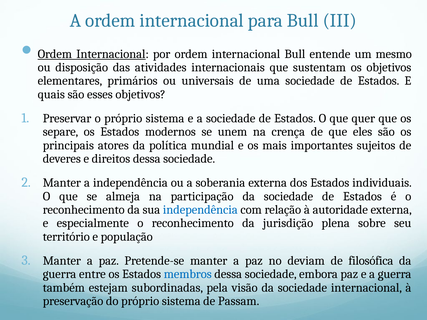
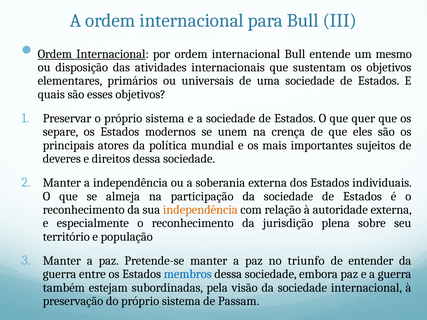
independência colour: blue -> orange (200, 210)
deviam: deviam -> triunfo (306, 261)
filosófica: filosófica -> entender (371, 261)
